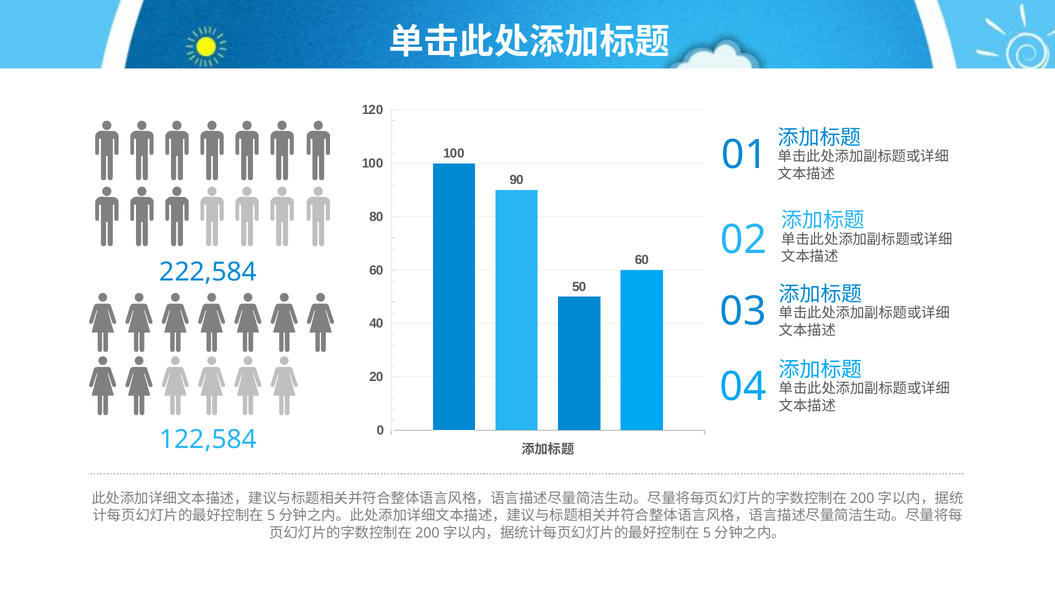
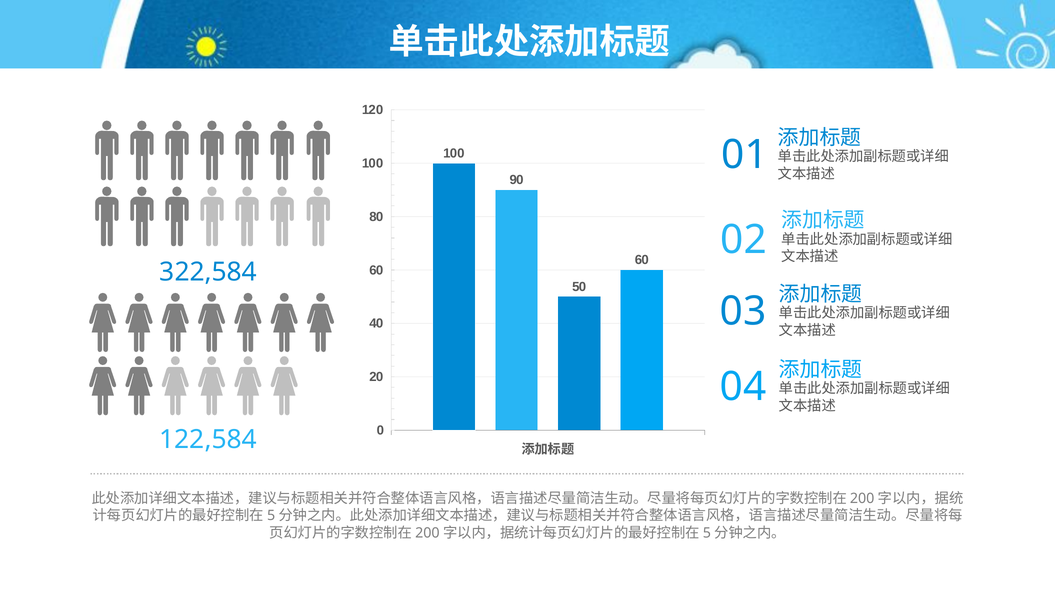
222,584: 222,584 -> 322,584 (208, 272)
